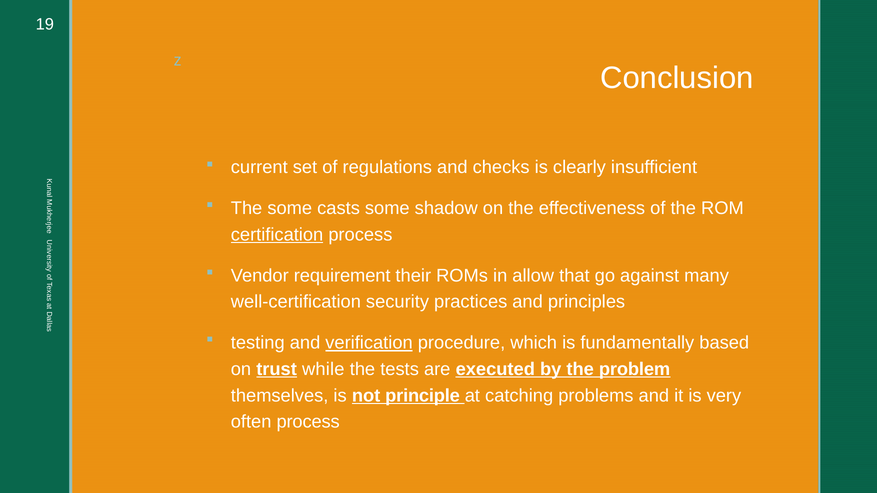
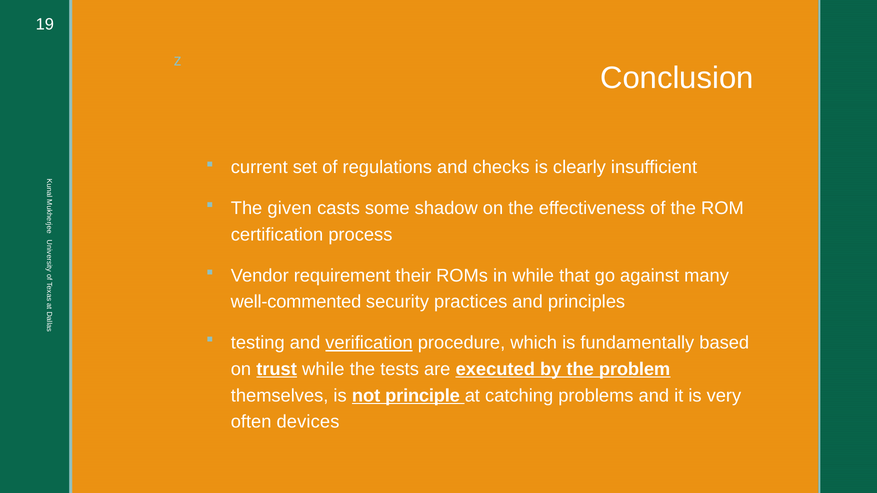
The some: some -> given (290, 208)
certification underline: present -> none (277, 235)
in allow: allow -> while (533, 276)
well-certification: well-certification -> well-commented (296, 302)
often process: process -> devices (308, 422)
